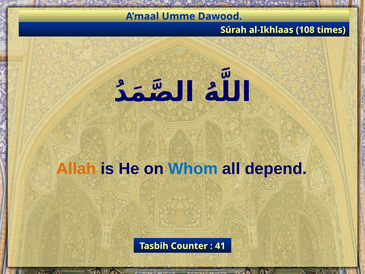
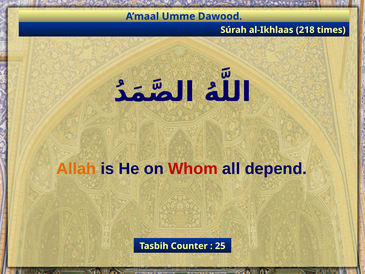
108: 108 -> 218 (305, 30)
Whom colour: blue -> red (193, 169)
41: 41 -> 25 (220, 246)
